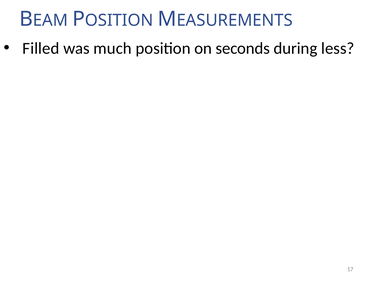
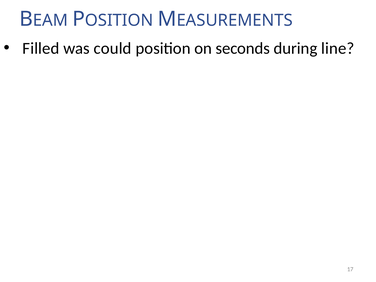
much: much -> could (113, 48)
less: less -> line (338, 48)
